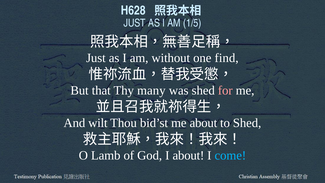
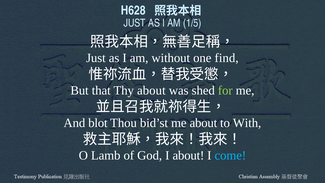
Thy many: many -> about (151, 90)
for colour: pink -> light green (225, 90)
wilt: wilt -> blot (98, 123)
to Shed: Shed -> With (247, 123)
